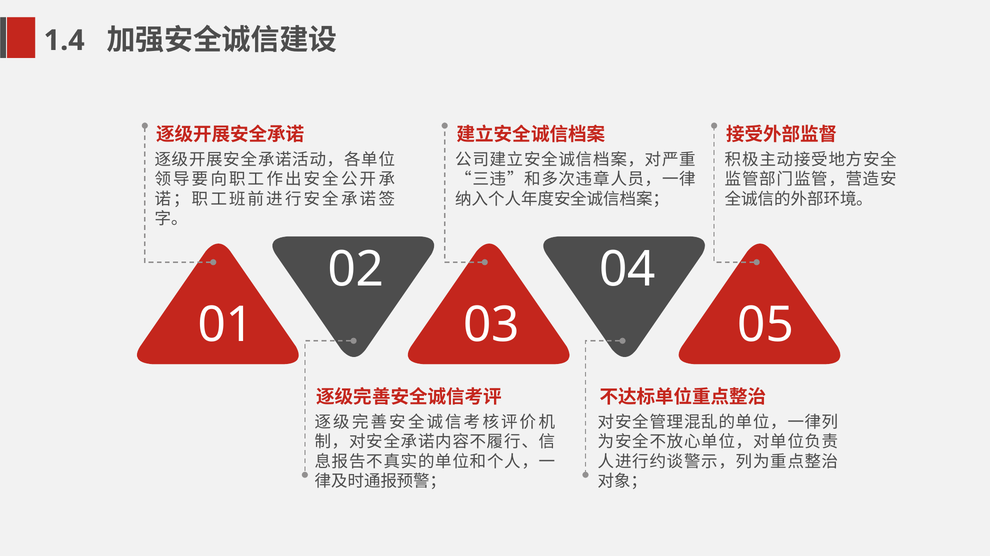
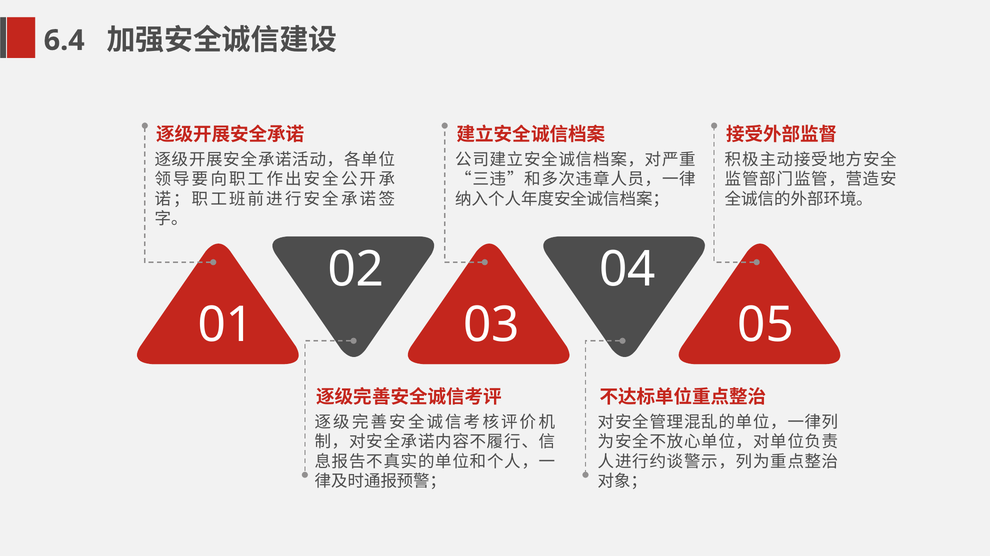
1.4: 1.4 -> 6.4 (64, 40)
